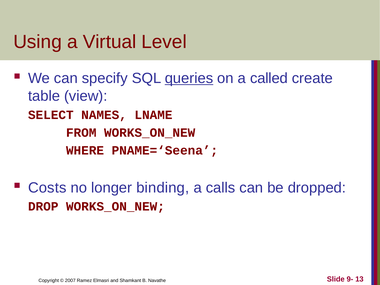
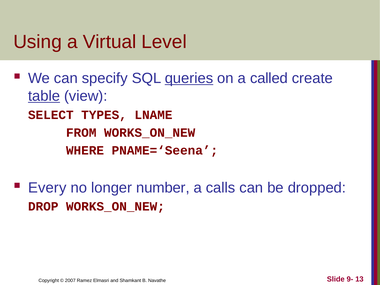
table underline: none -> present (44, 96)
NAMES: NAMES -> TYPES (104, 115)
Costs: Costs -> Every (47, 188)
binding: binding -> number (163, 188)
